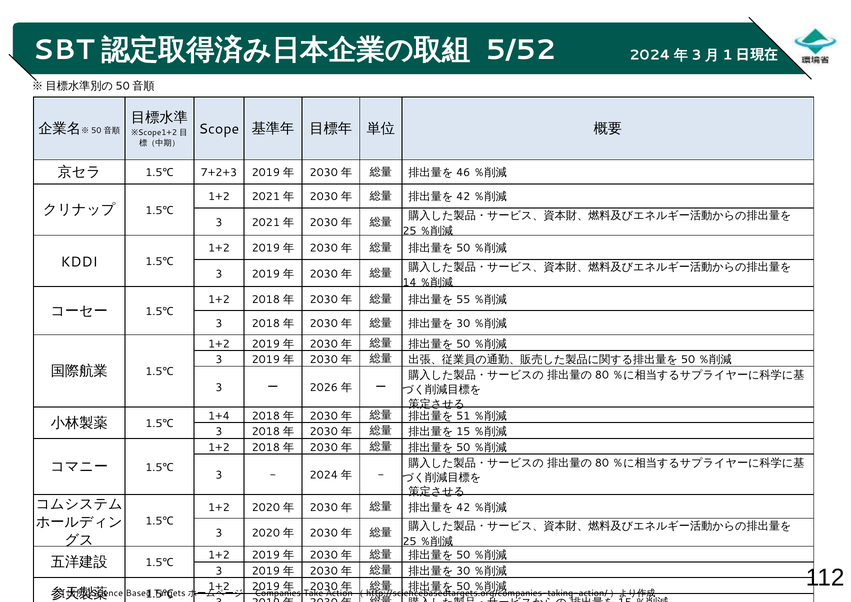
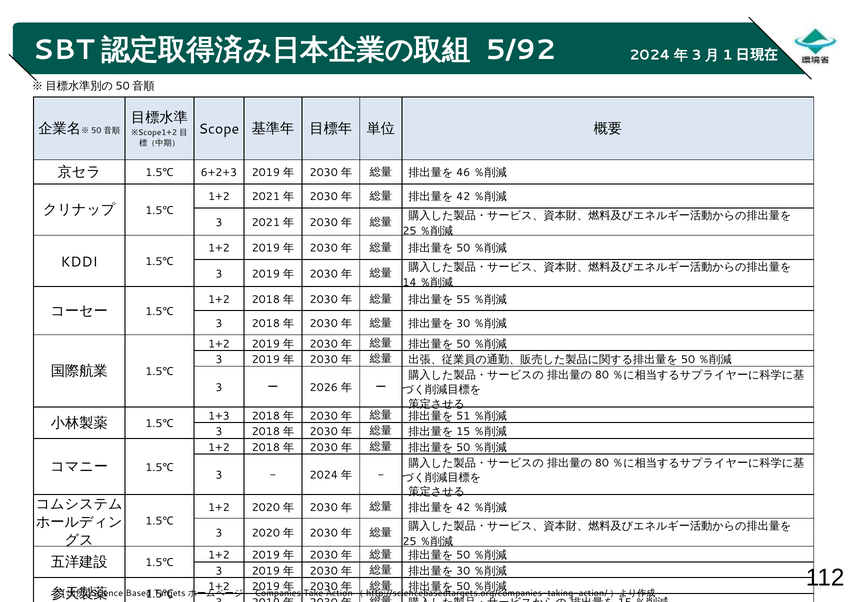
5/52: 5/52 -> 5/92 (521, 50)
7+2+3: 7+2+3 -> 6+2+3 (219, 173)
1+4: 1+4 -> 1+3 (219, 416)
